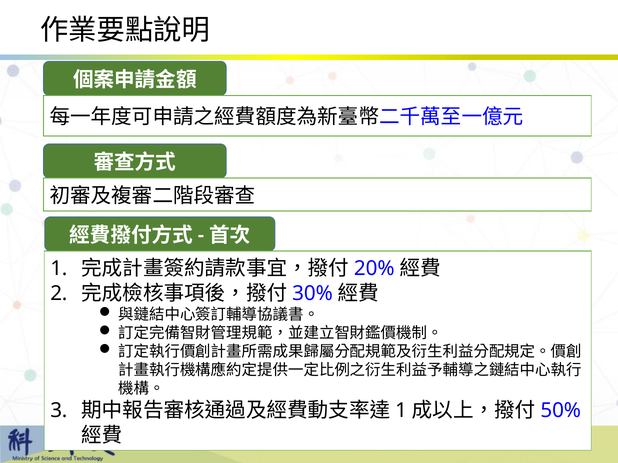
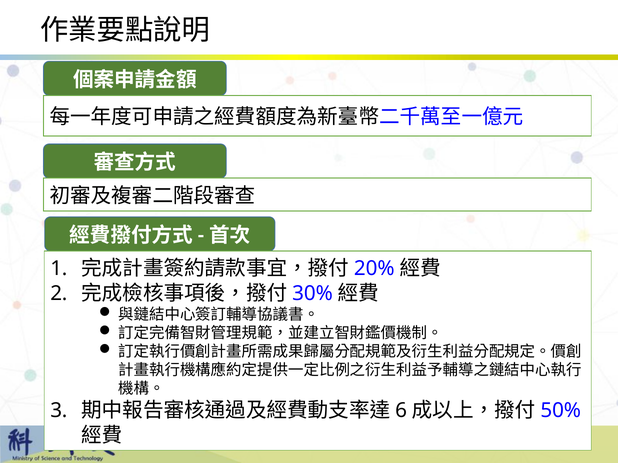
1: 1 -> 6 (401, 411)
